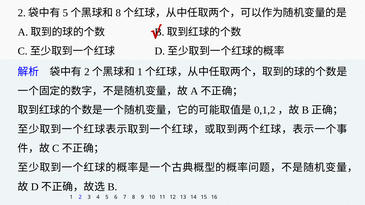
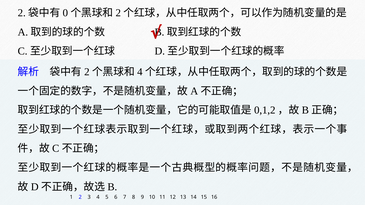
5: 5 -> 0 (65, 13)
8: 8 -> 2 (118, 13)
1: 1 -> 4 (140, 72)
